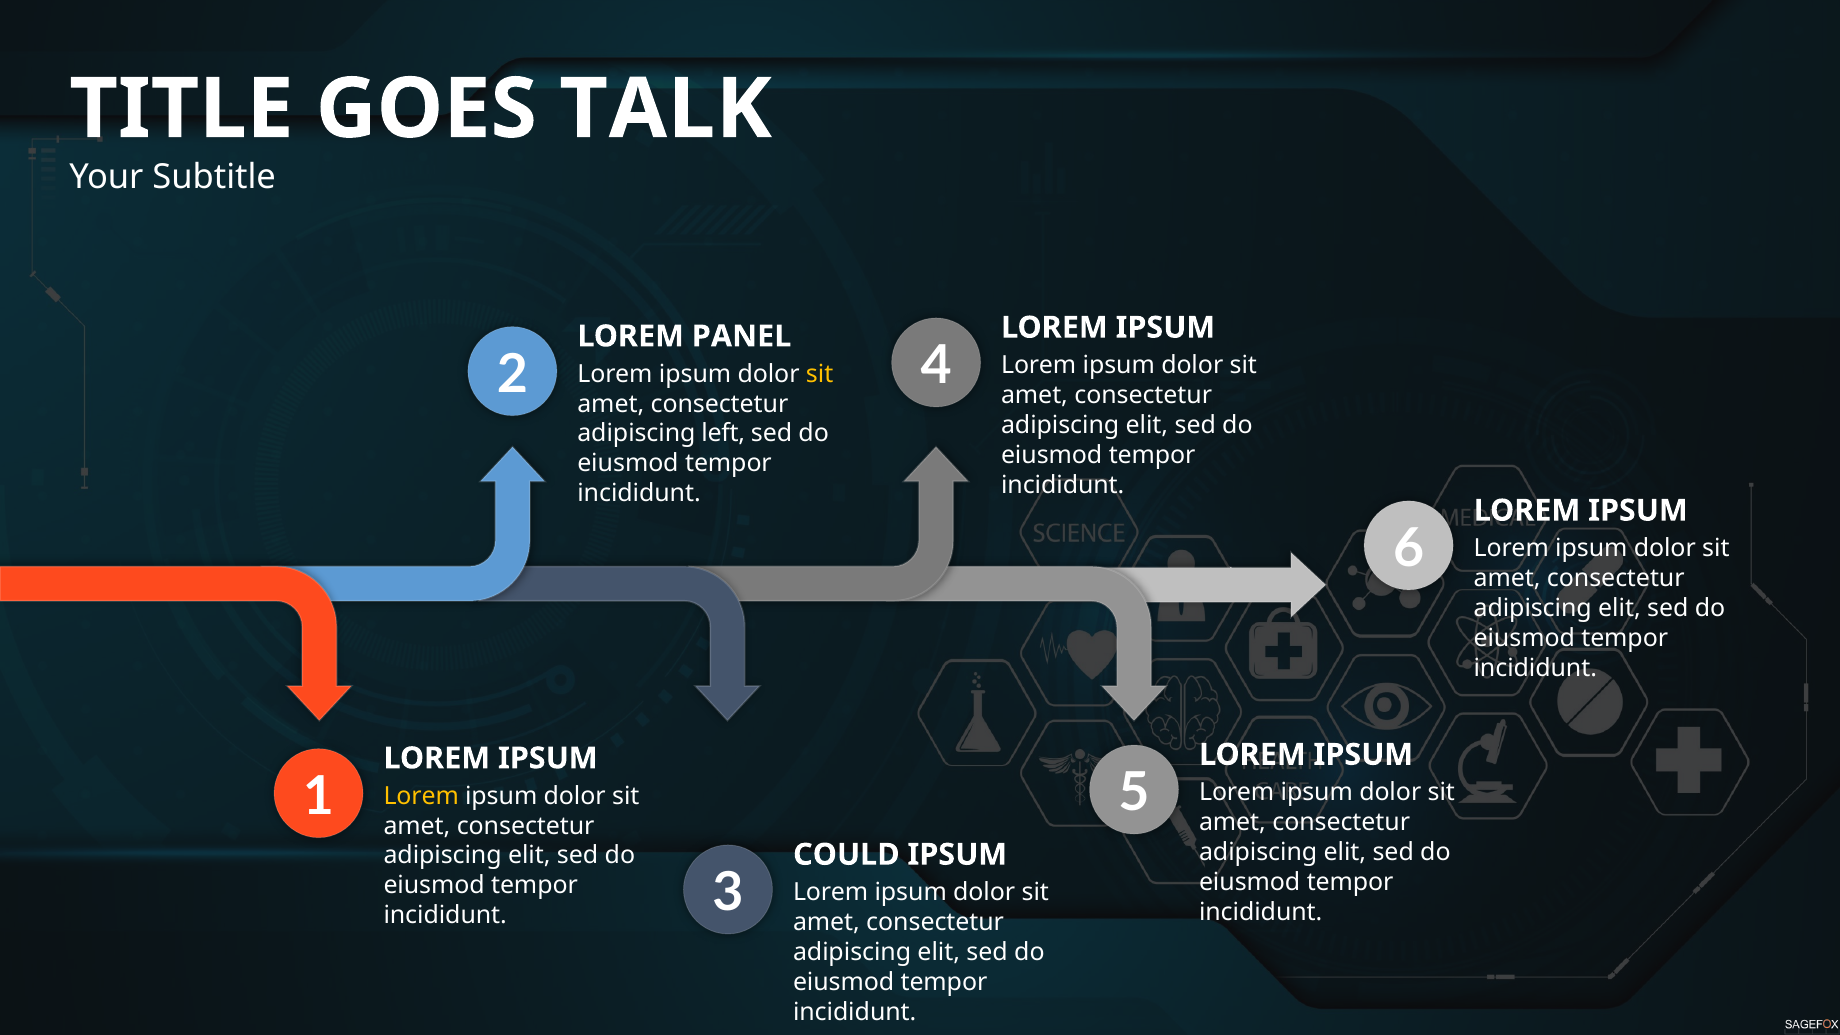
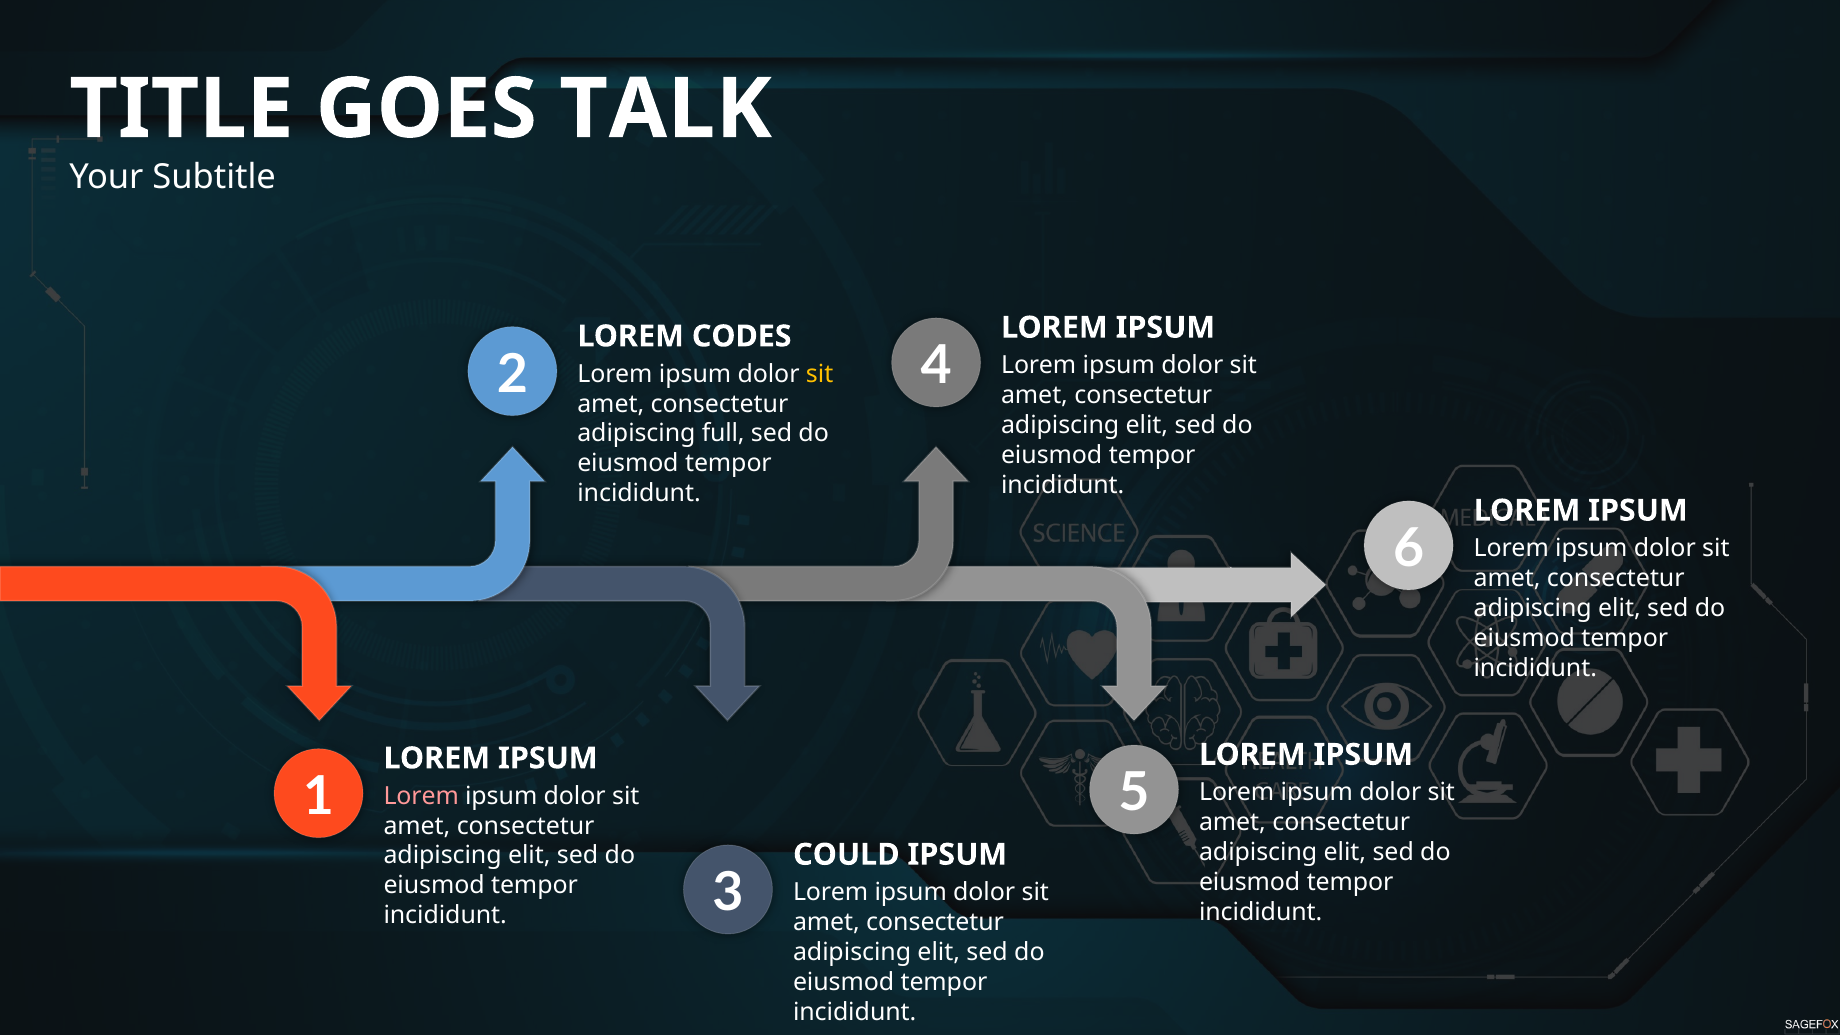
PANEL: PANEL -> CODES (742, 336)
left: left -> full (723, 434)
Lorem colour: yellow -> pink (421, 796)
